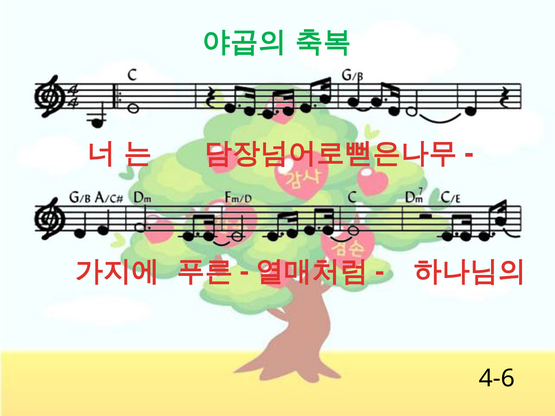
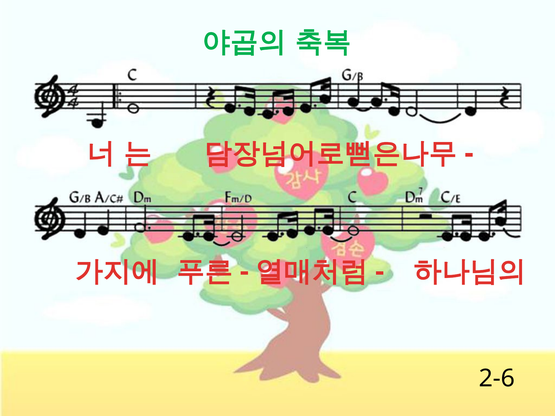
4-6: 4-6 -> 2-6 (497, 379)
